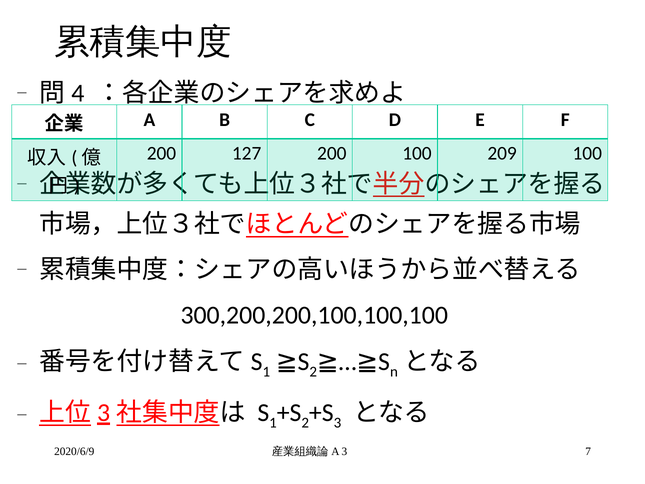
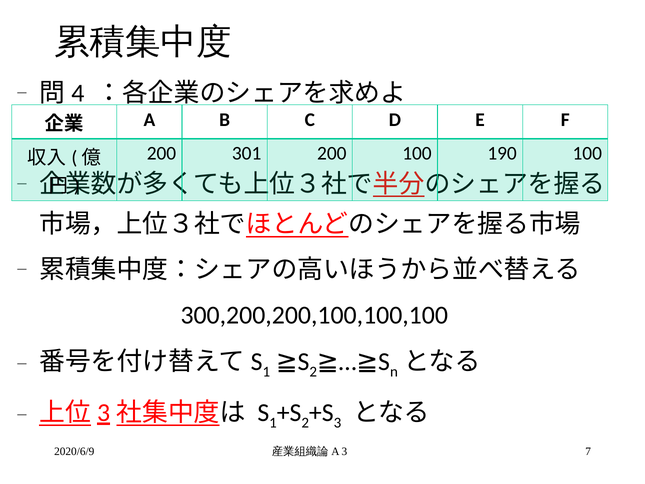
127: 127 -> 301 (247, 154)
209: 209 -> 190 (502, 154)
